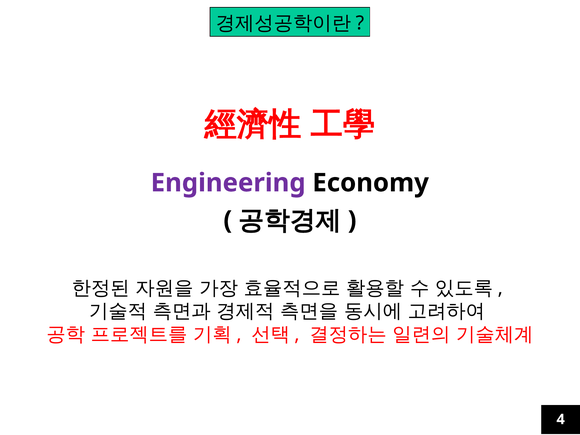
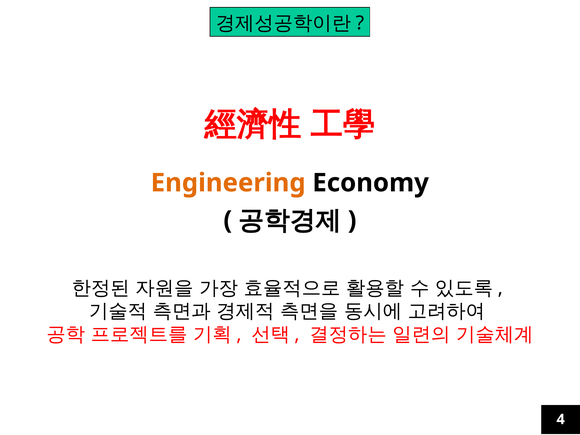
Engineering colour: purple -> orange (228, 183)
